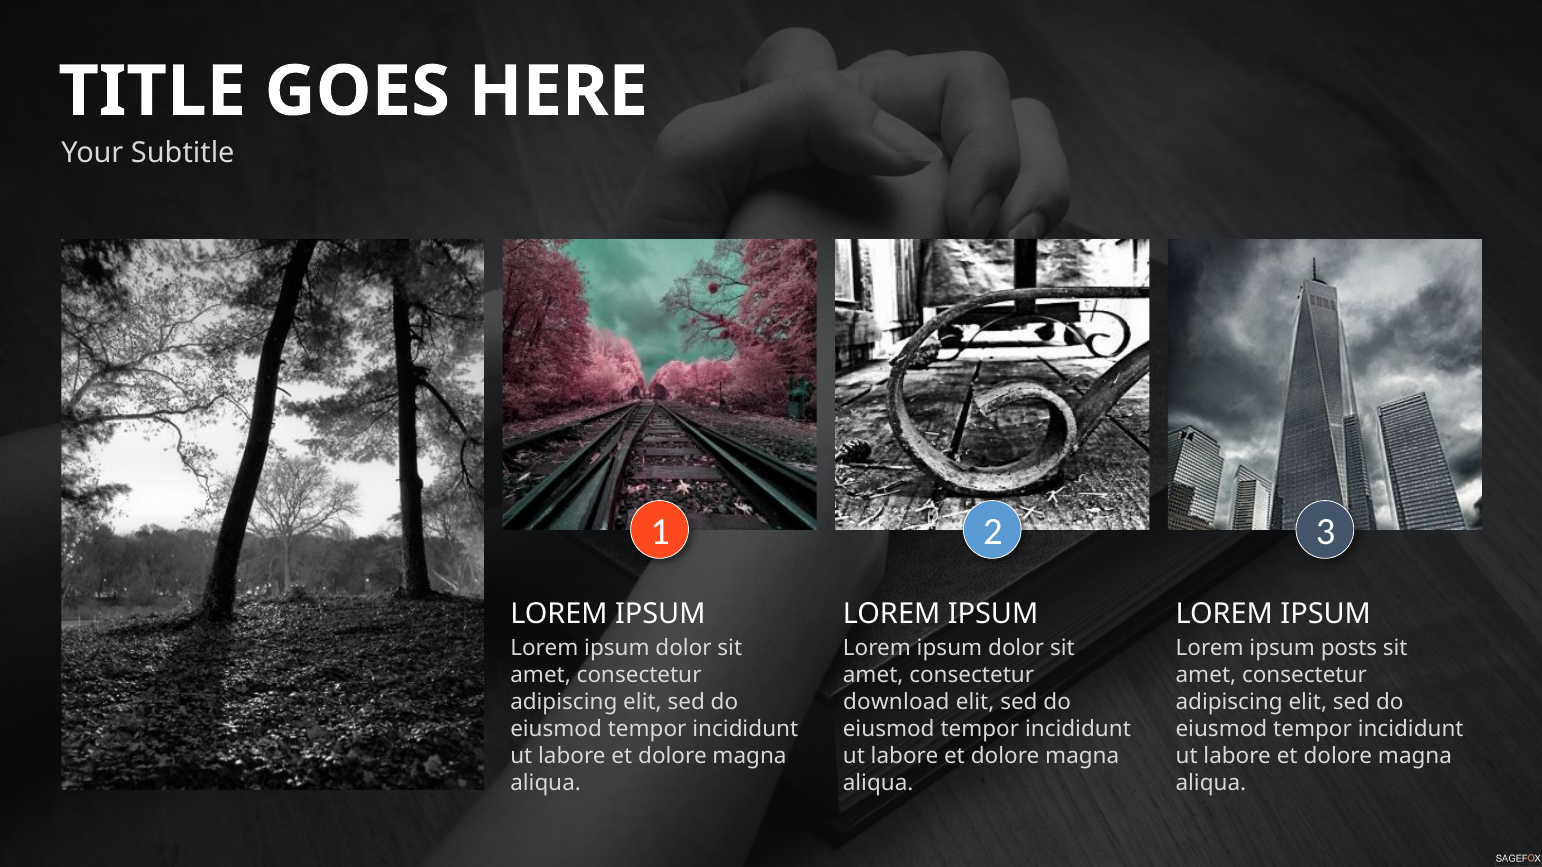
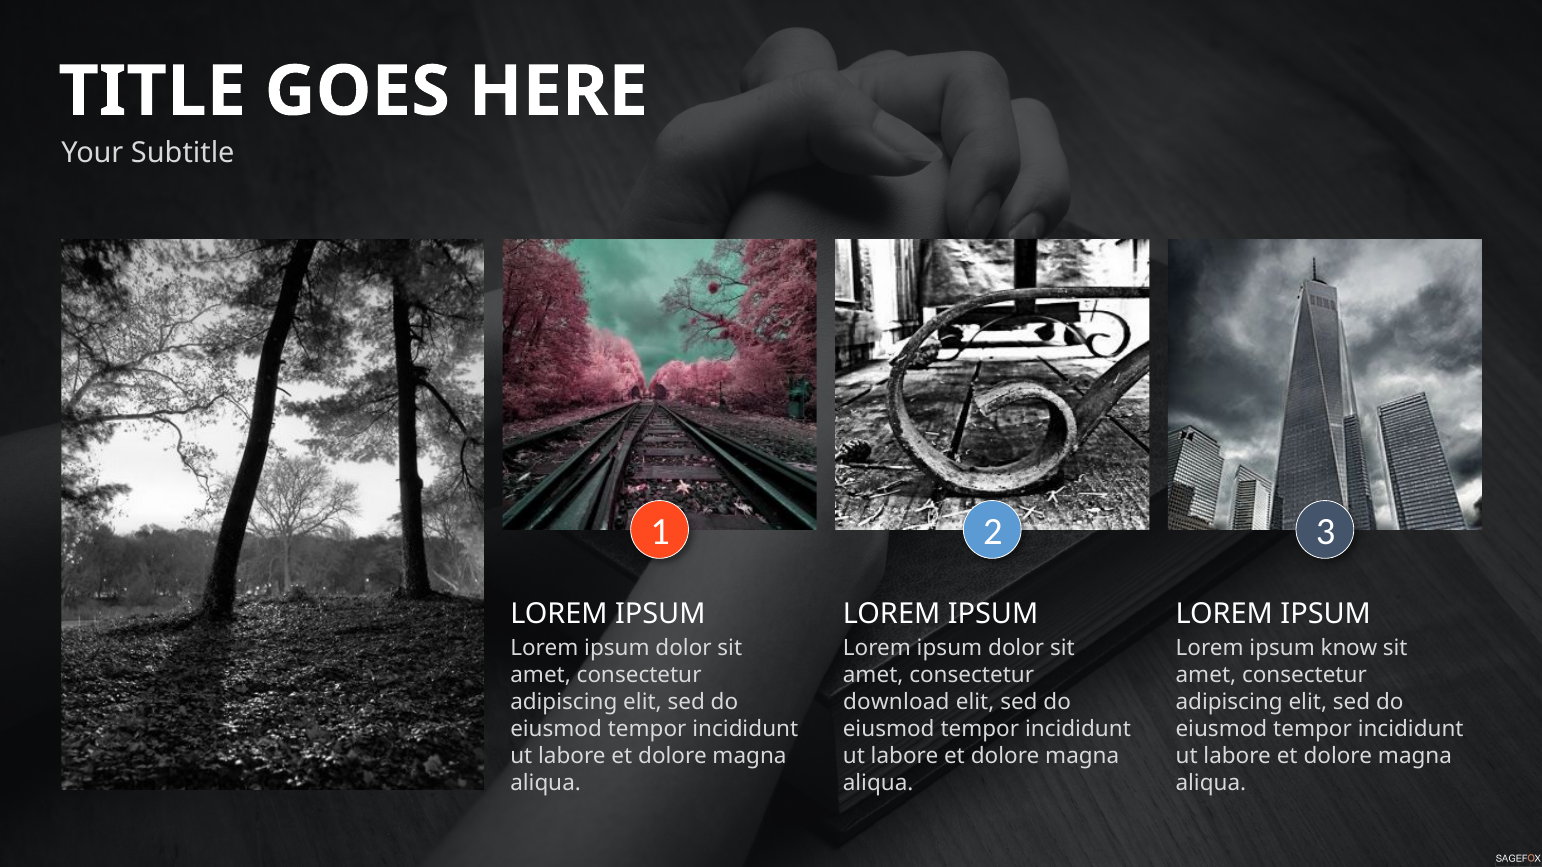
posts: posts -> know (1349, 649)
